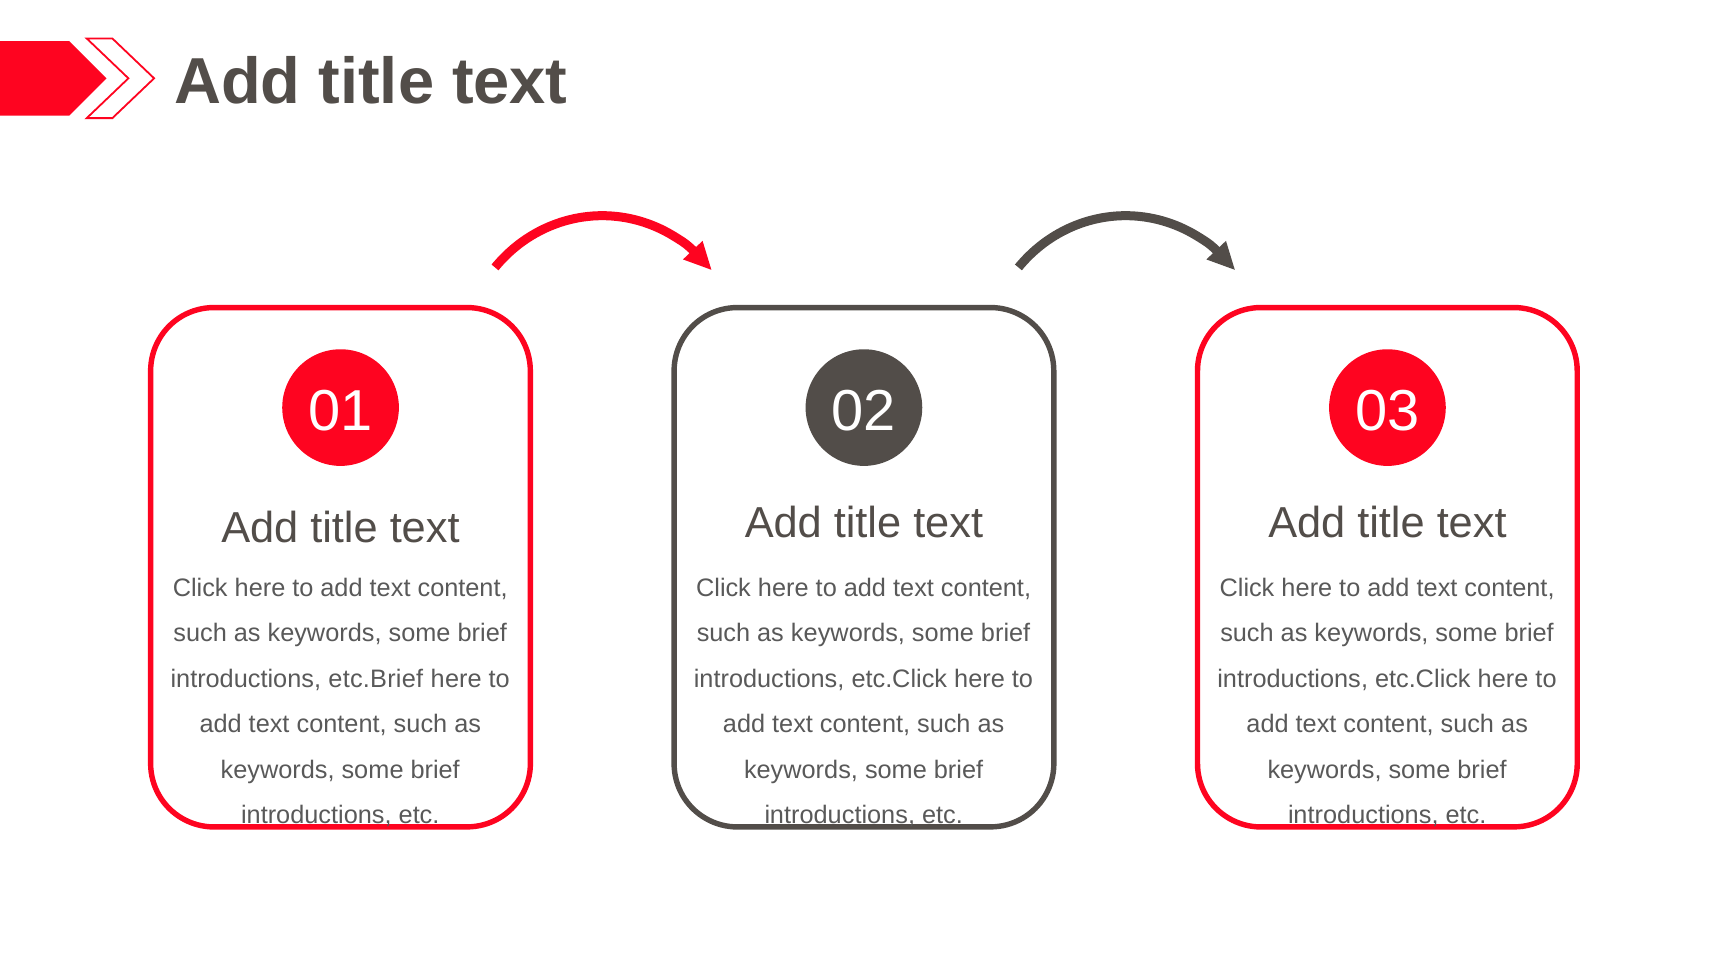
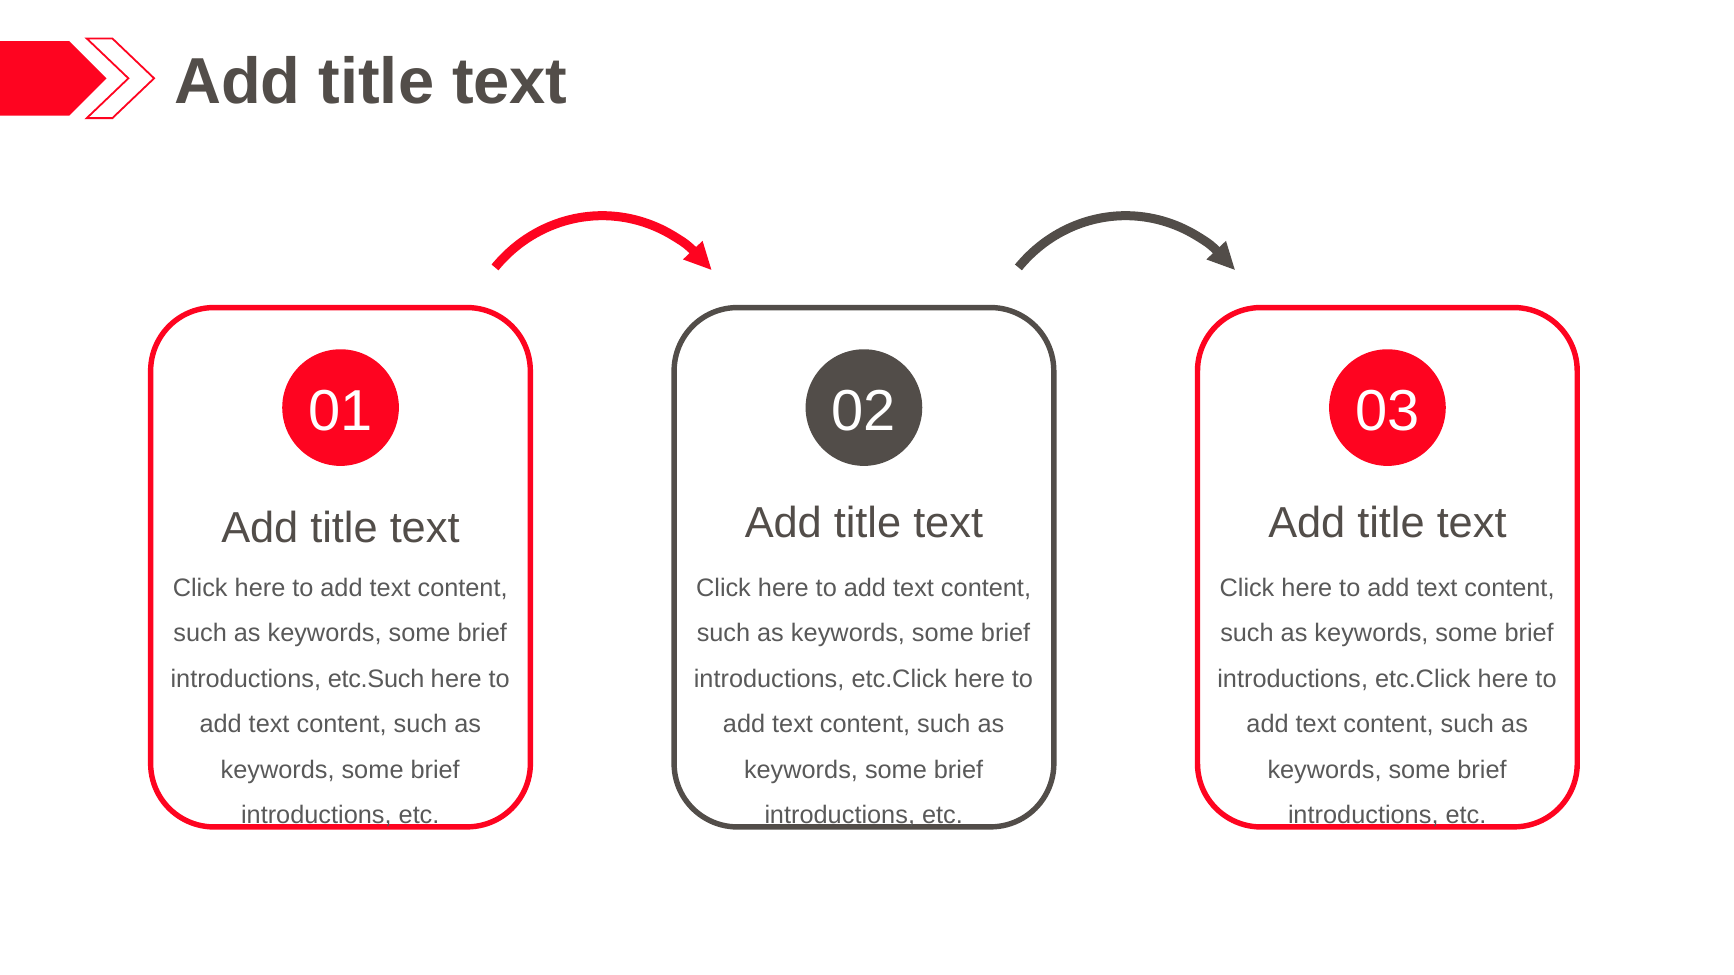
etc.Brief: etc.Brief -> etc.Such (376, 679)
